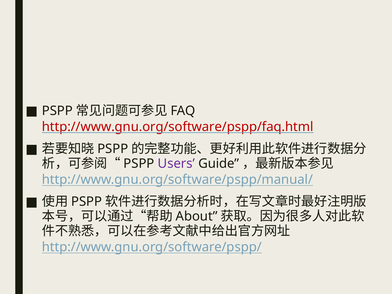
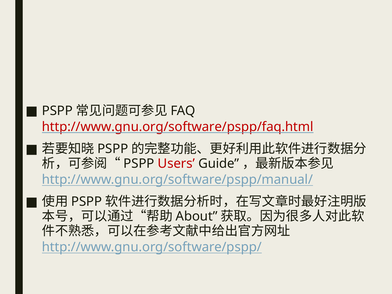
Users colour: purple -> red (176, 164)
